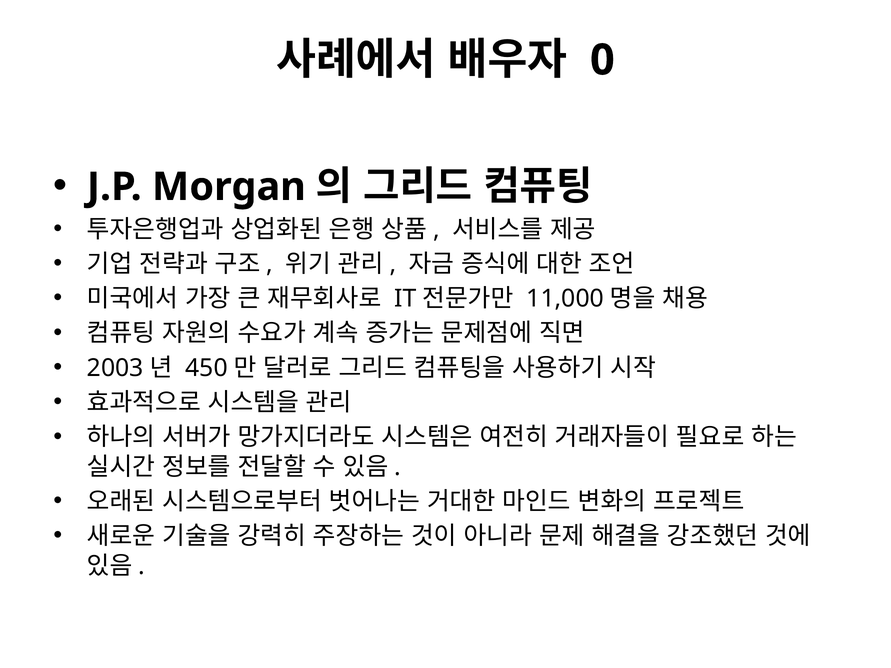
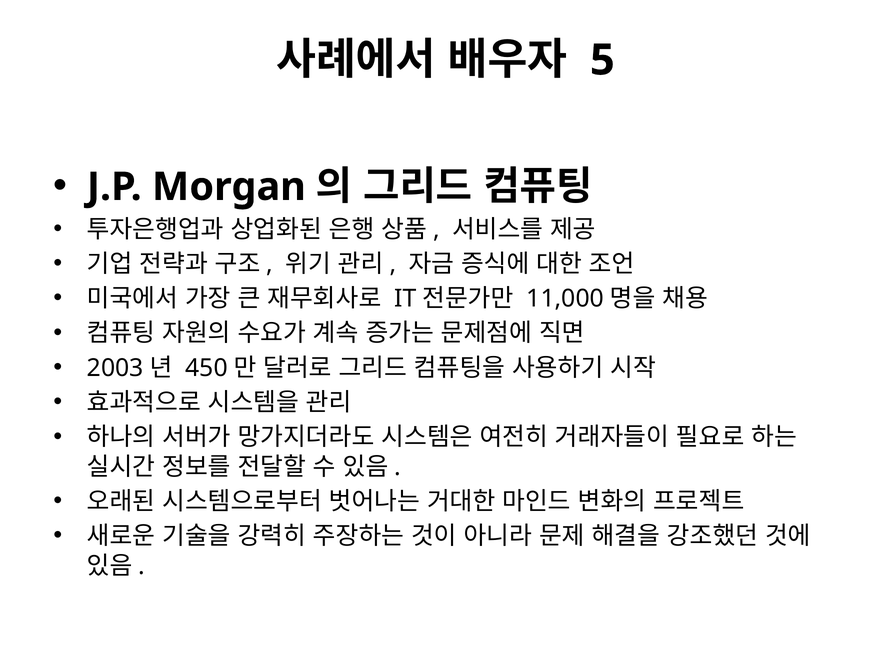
0: 0 -> 5 (602, 60)
